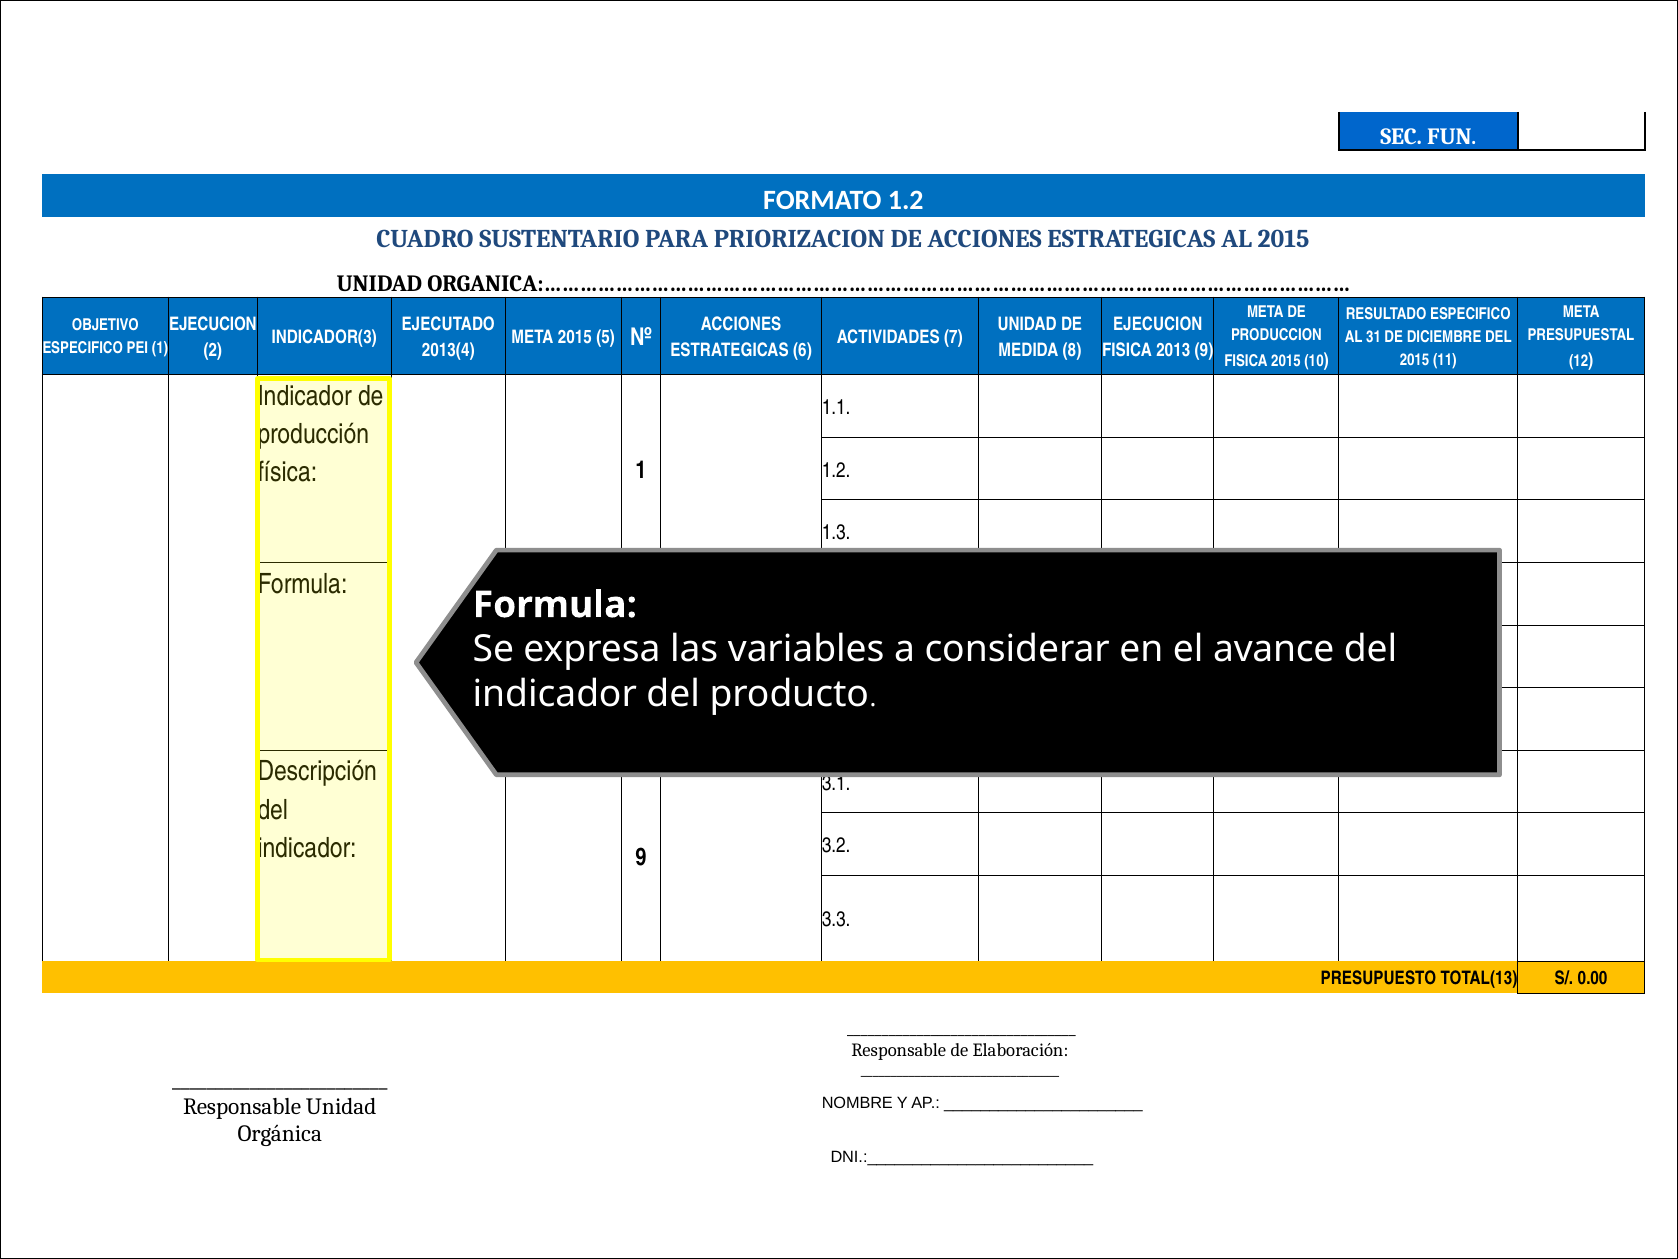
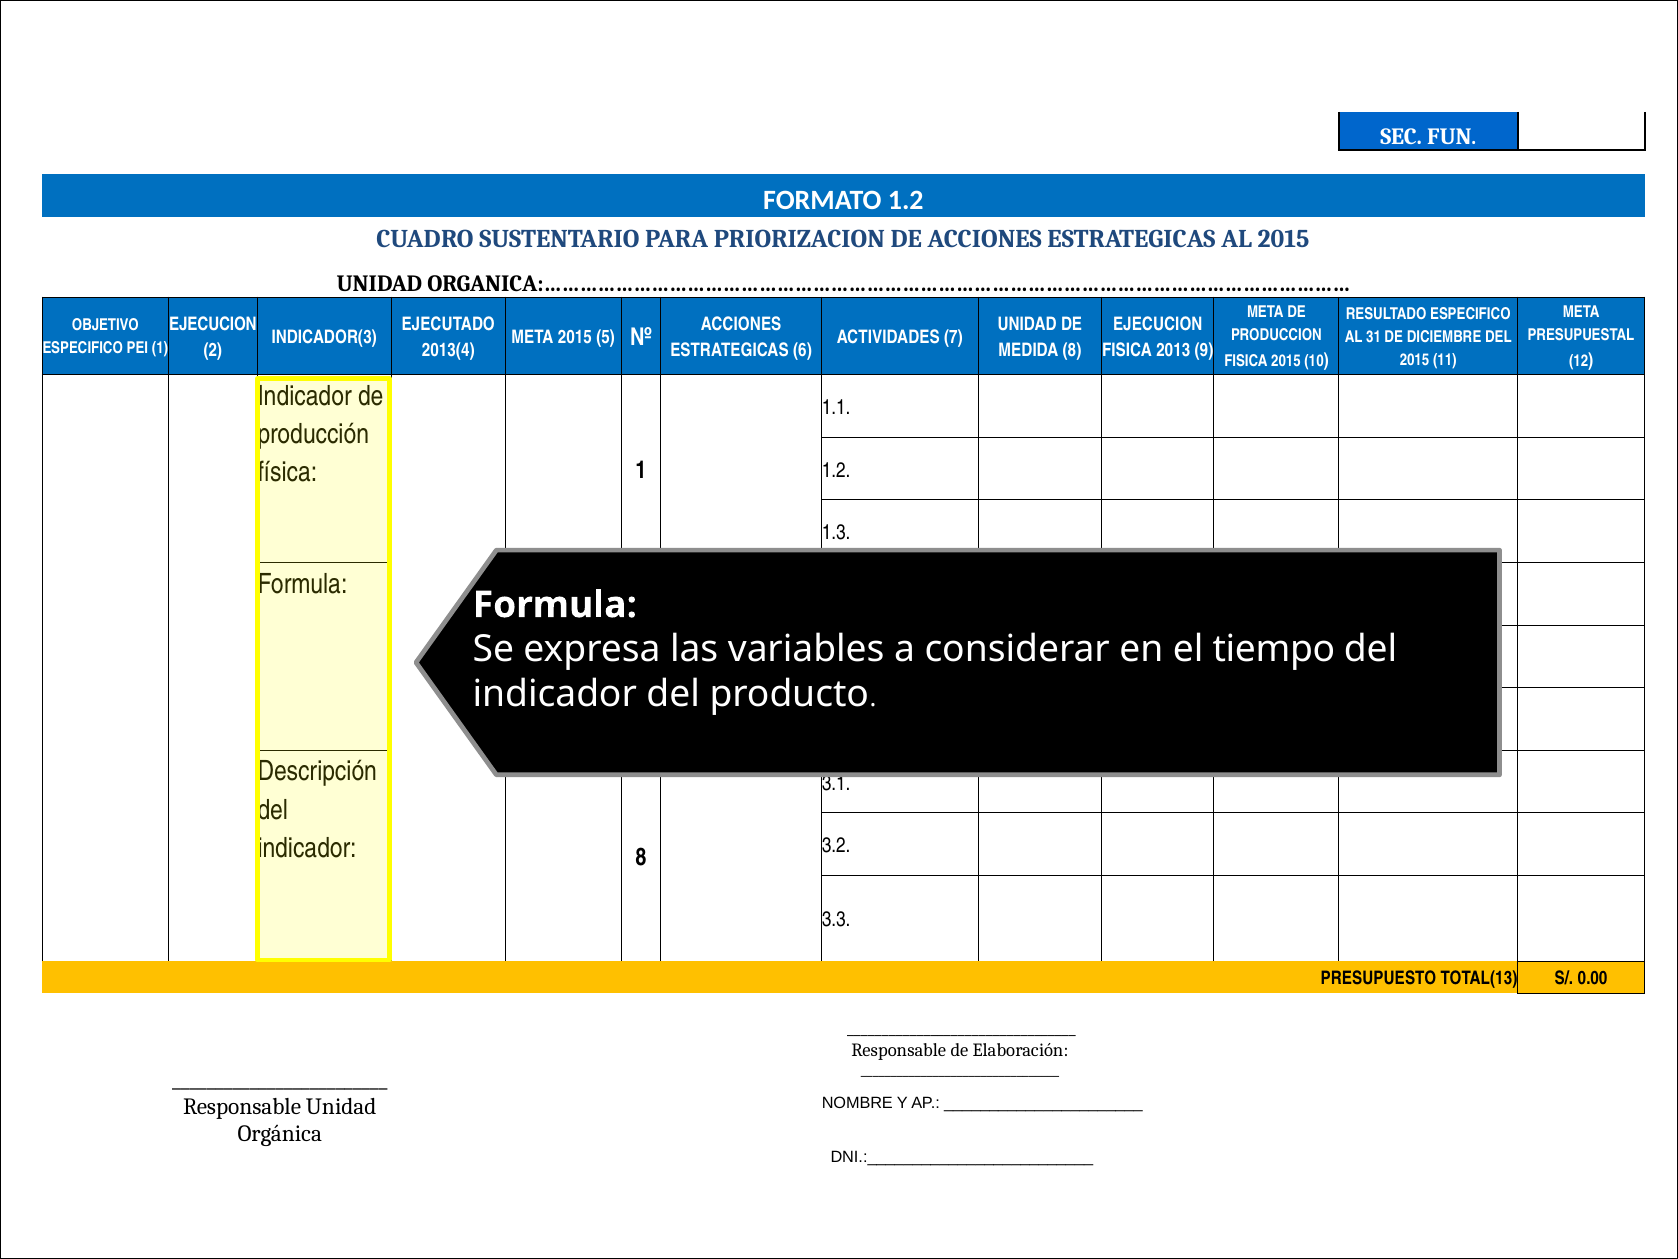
avance: avance -> tiempo (1274, 649)
9: 9 -> 8 (641, 857)
